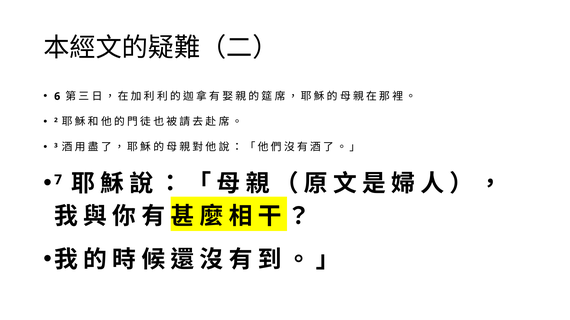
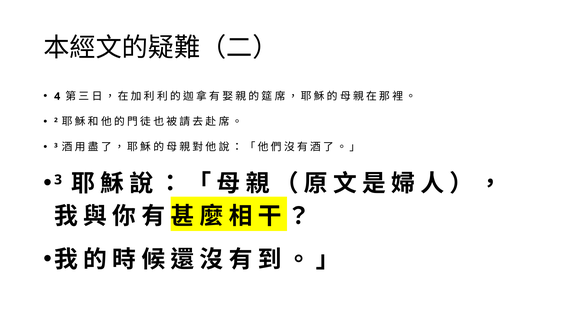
6: 6 -> 4 (57, 97)
7: 7 -> 3 (58, 180)
